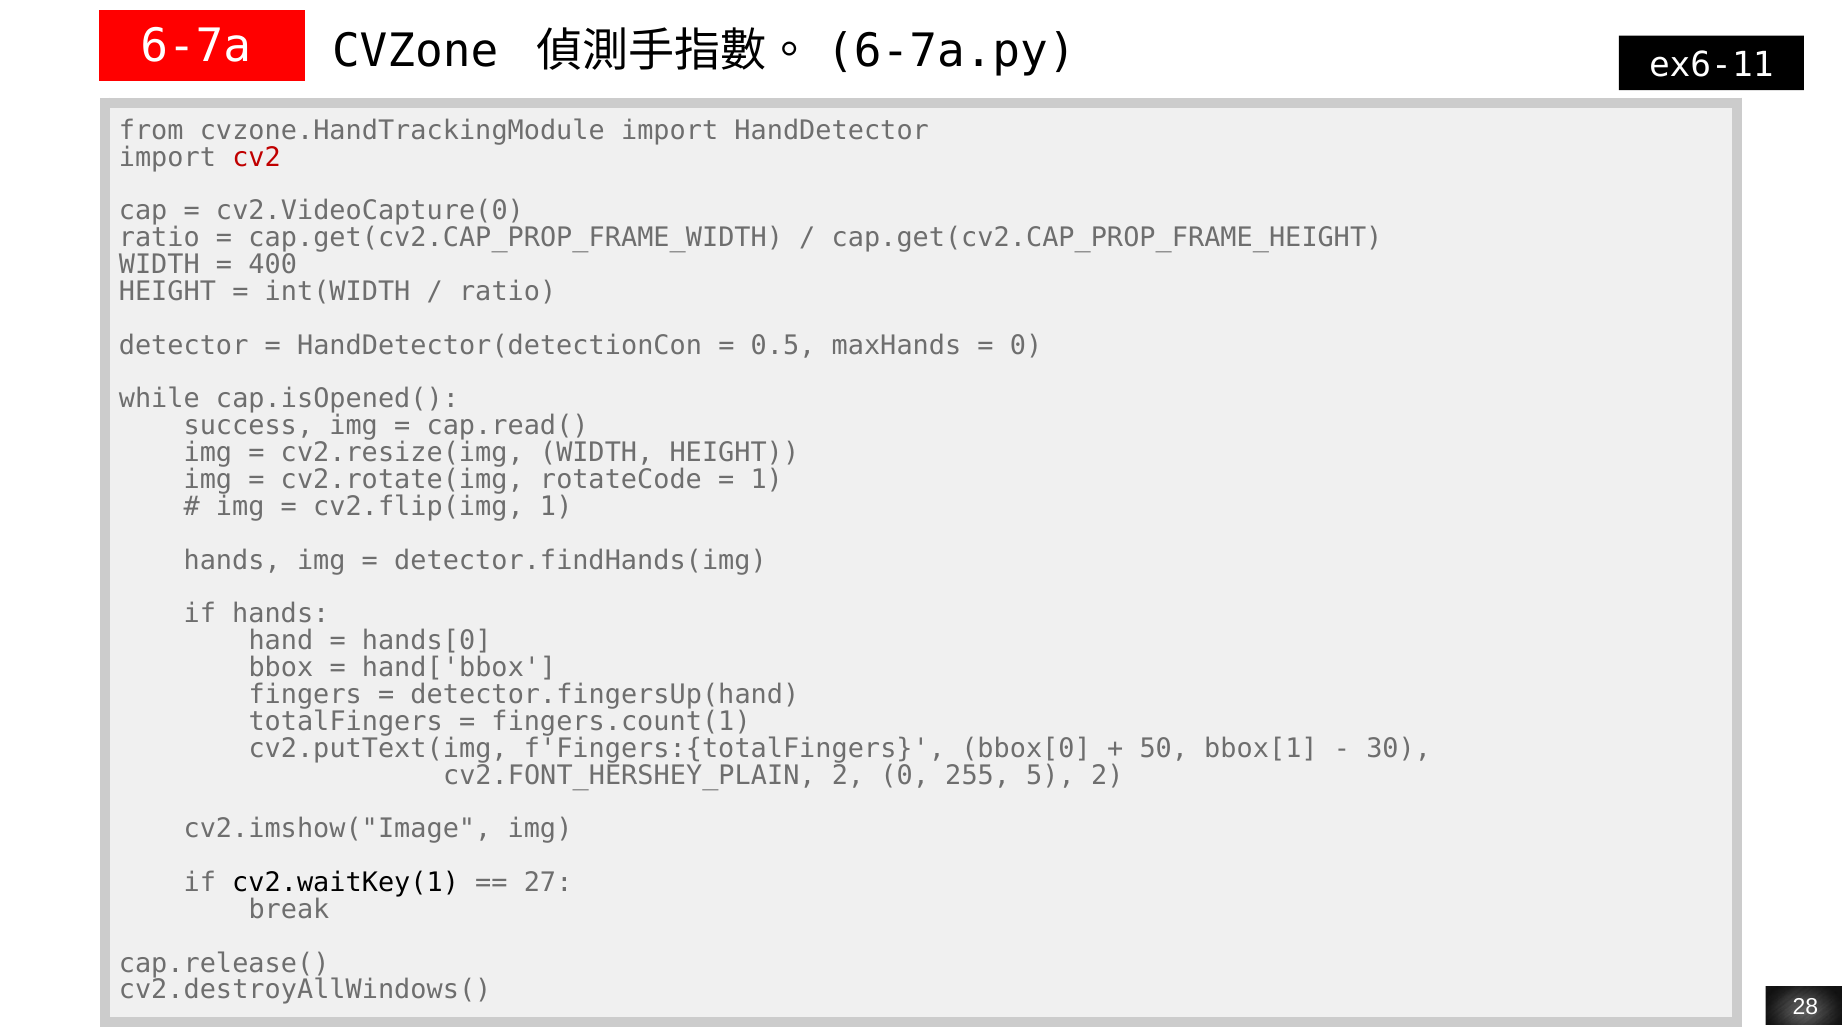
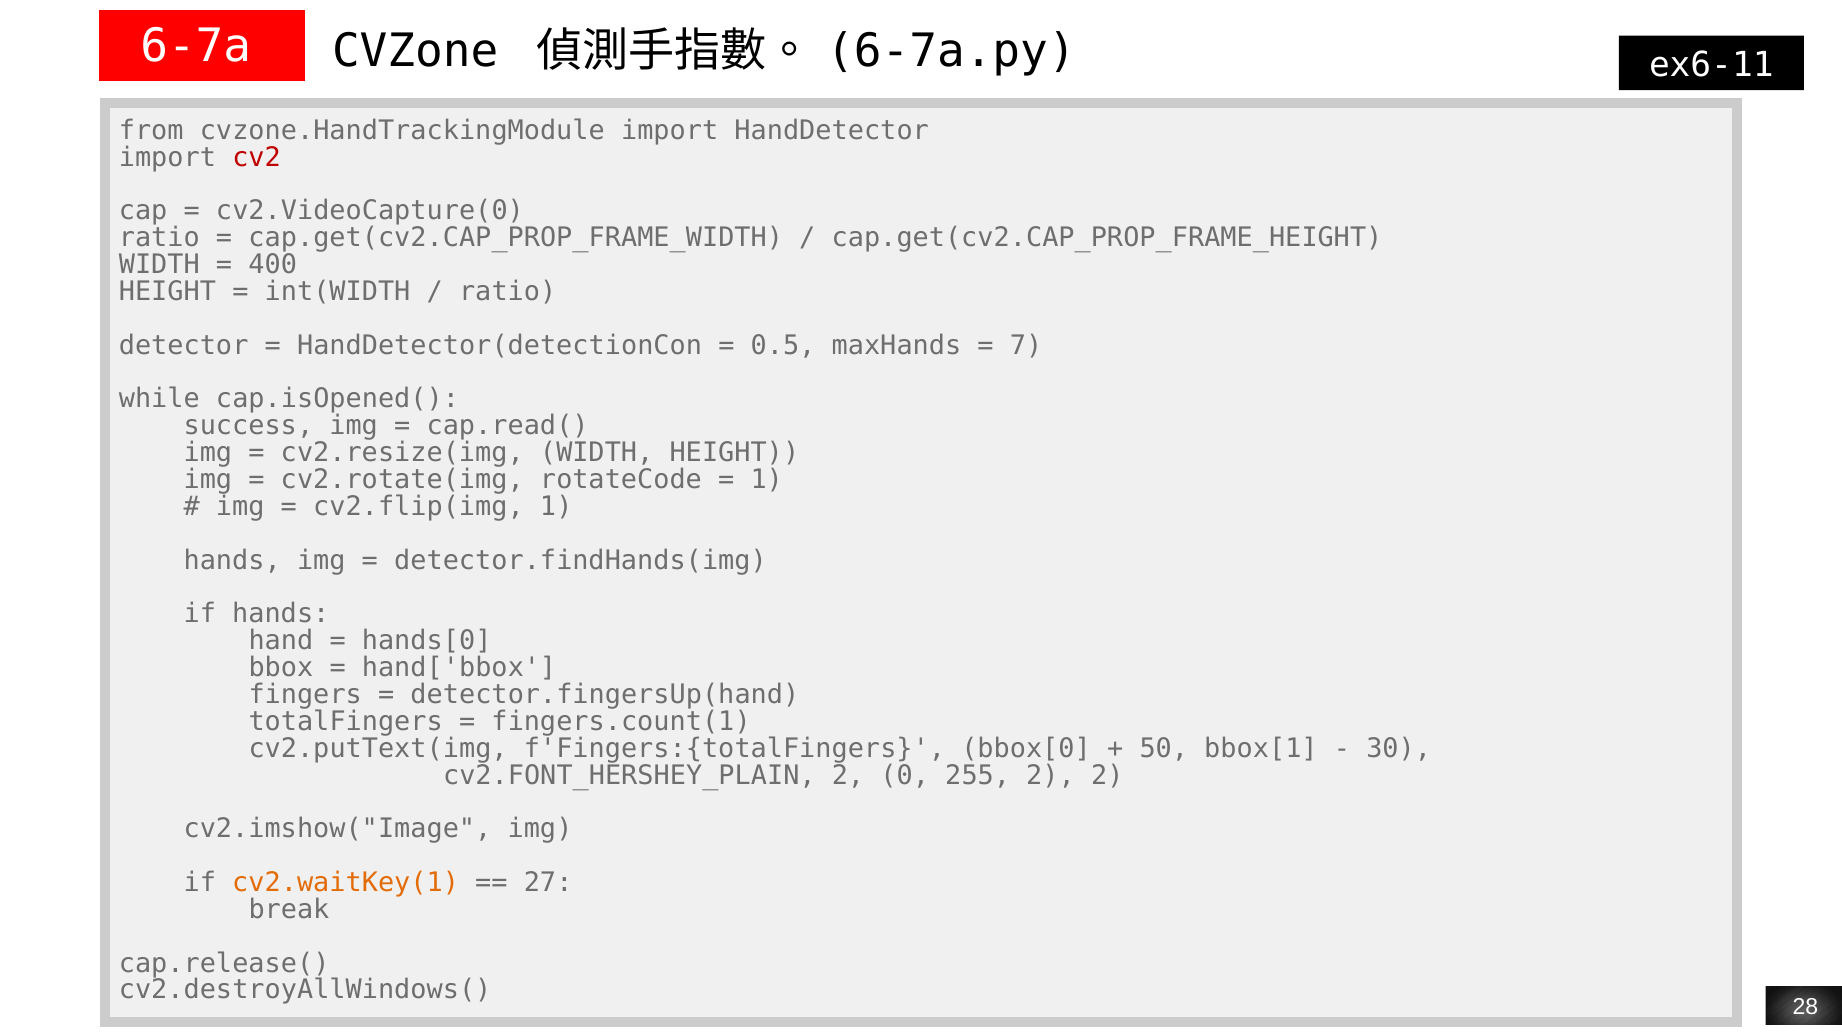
0: 0 -> 7 (1026, 345)
255 5: 5 -> 2 (1050, 775)
cv2.waitKey(1 colour: black -> orange (346, 883)
